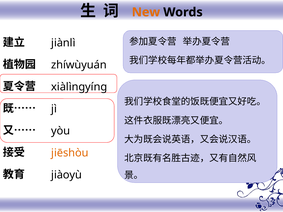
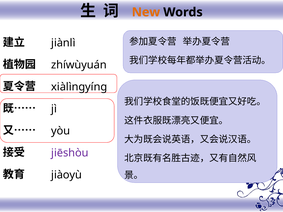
jiēshòu colour: orange -> purple (70, 153)
